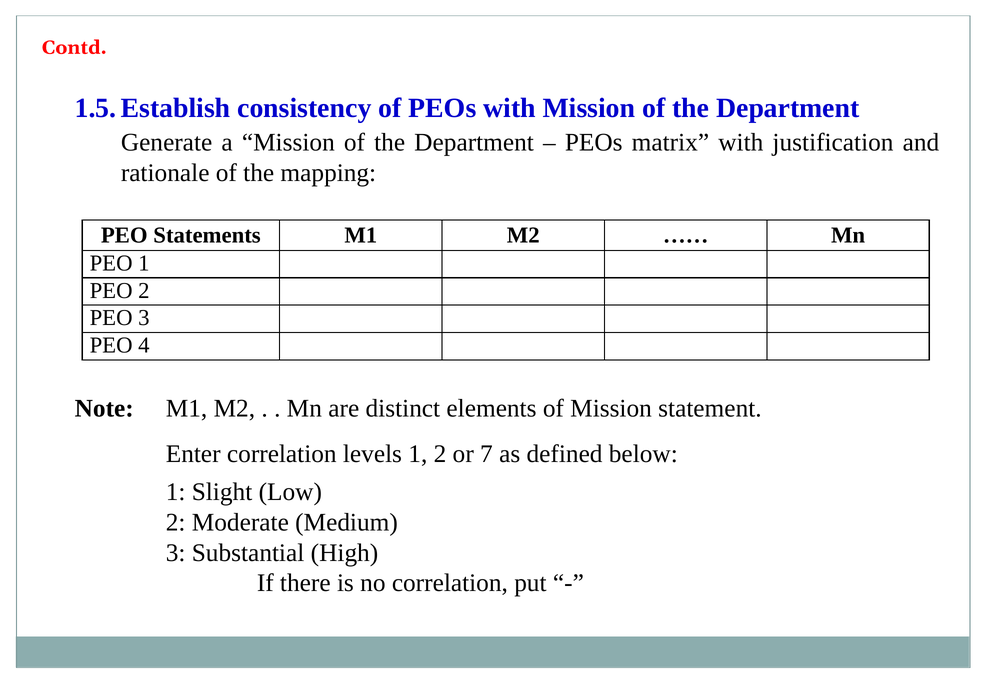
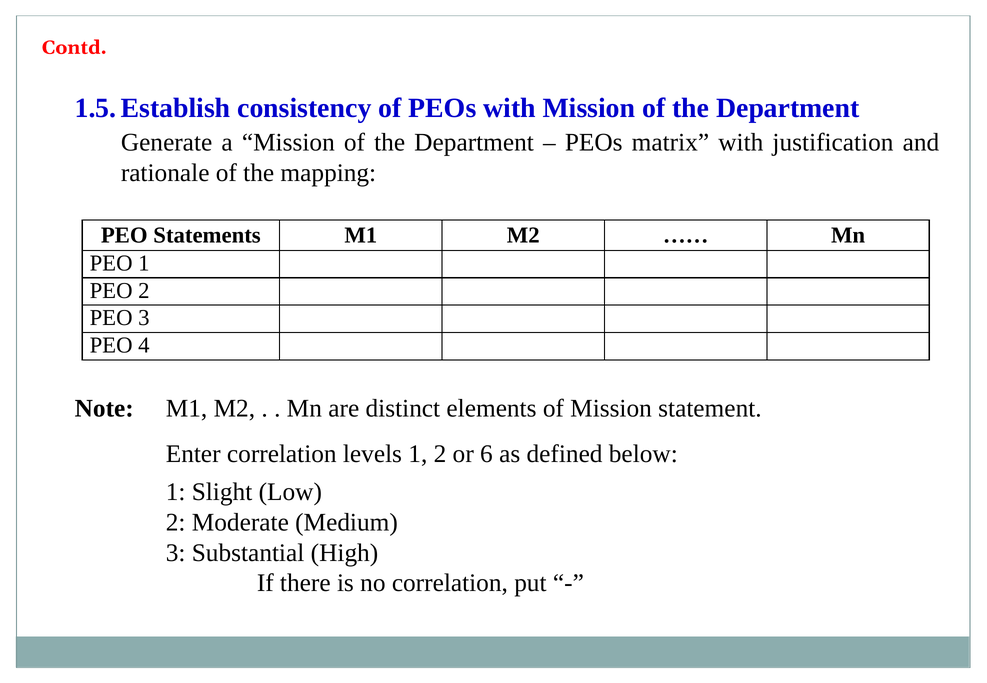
7: 7 -> 6 (486, 454)
